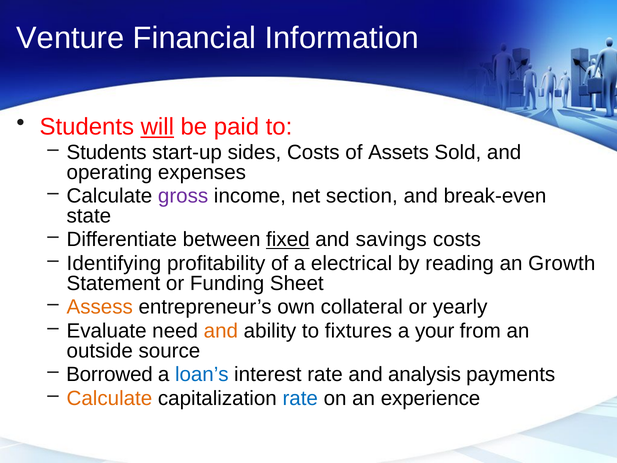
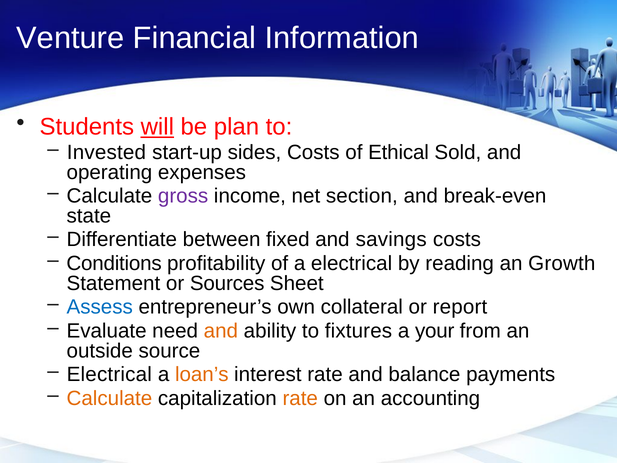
paid: paid -> plan (236, 127)
Students: Students -> Invested (106, 152)
Assets: Assets -> Ethical (399, 152)
fixed underline: present -> none (288, 240)
Identifying: Identifying -> Conditions (114, 263)
Funding: Funding -> Sources (227, 283)
Assess colour: orange -> blue (100, 307)
yearly: yearly -> report (460, 307)
Borrowed: Borrowed -> Electrical (109, 374)
loan’s colour: blue -> orange (202, 374)
analysis: analysis -> balance (424, 374)
rate colour: blue -> orange (300, 398)
experience: experience -> accounting (430, 398)
